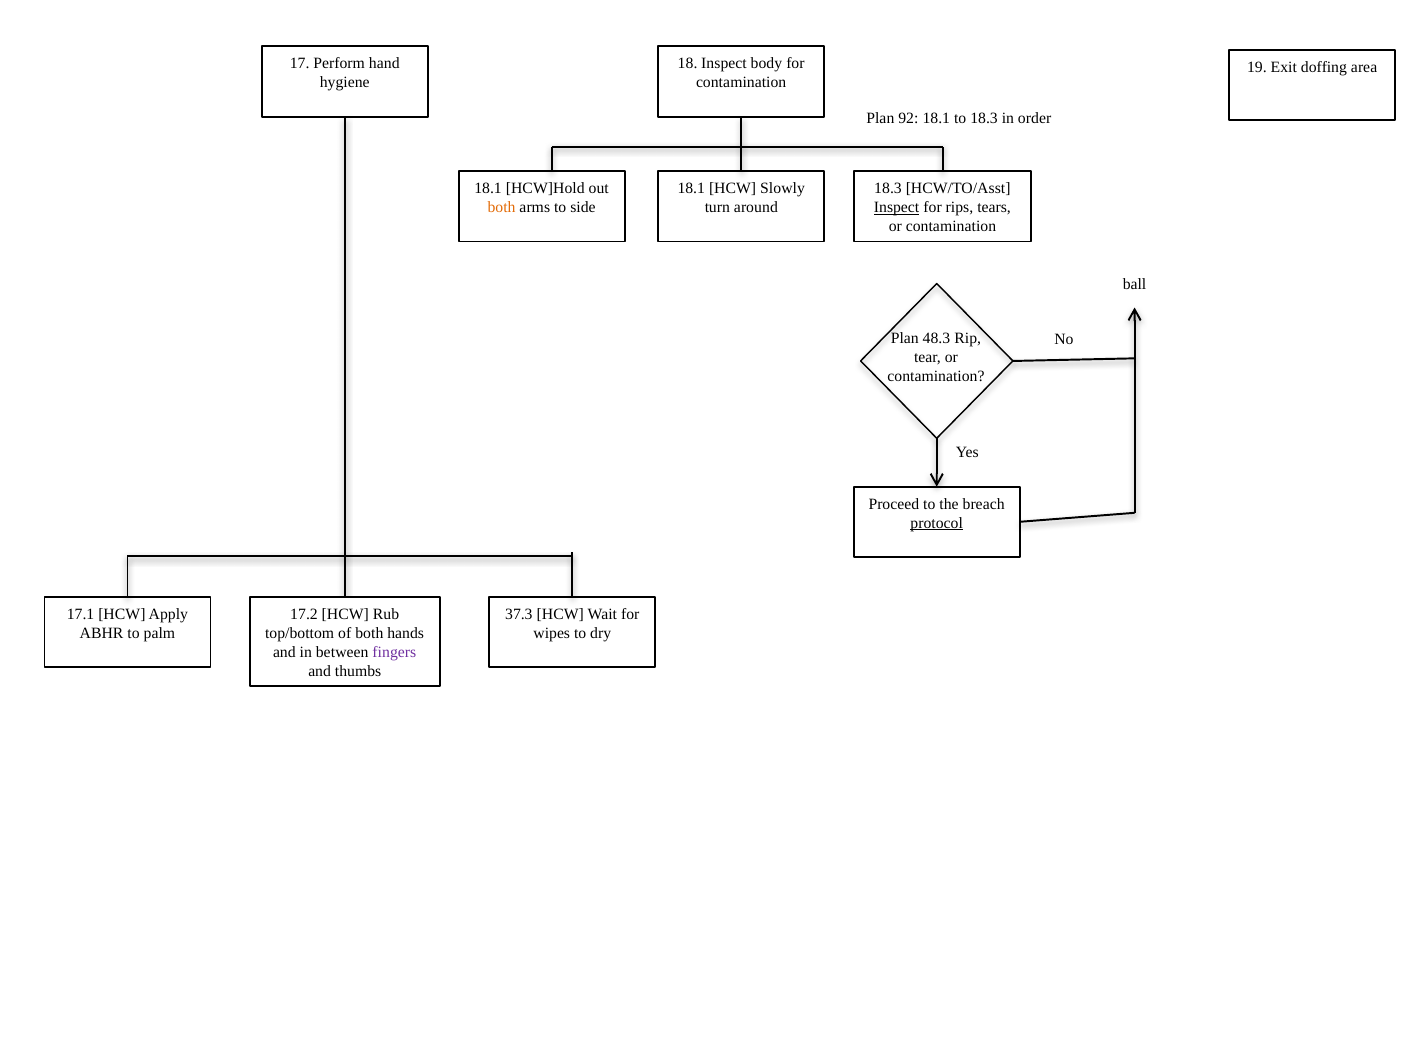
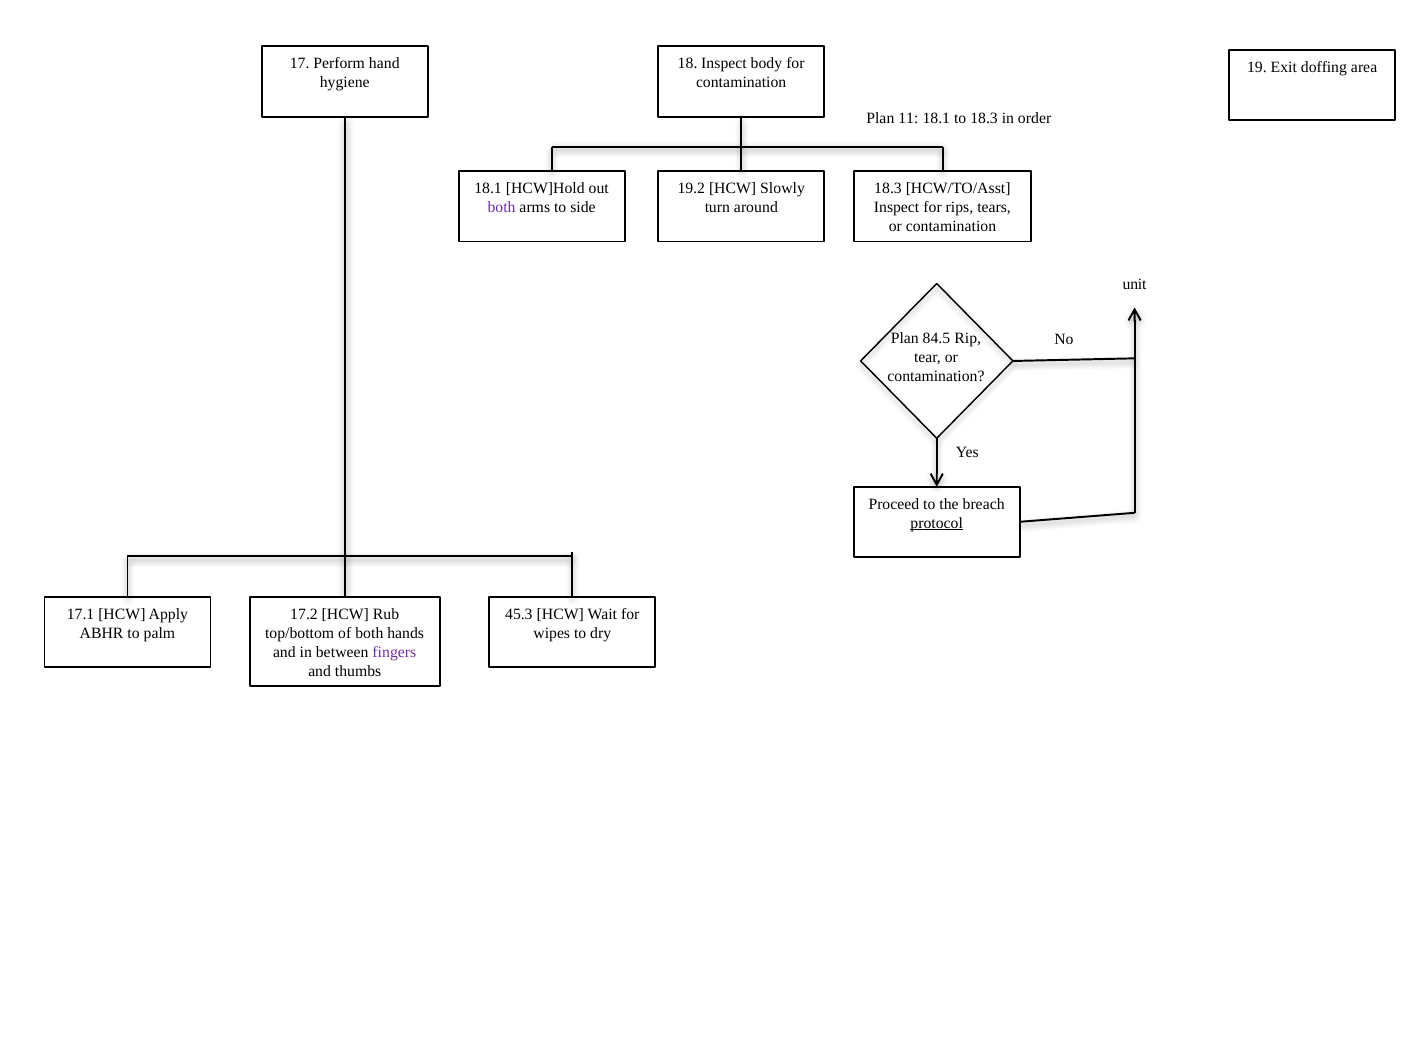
92: 92 -> 11 (908, 119)
18.1: 18.1 -> 19.2 (691, 189)
both colour: orange -> purple (502, 207)
Inspect underline: present -> none (897, 207)
ball: ball -> unit (1135, 284)
48.3: 48.3 -> 84.5 (937, 339)
37.3: 37.3 -> 45.3 (519, 614)
